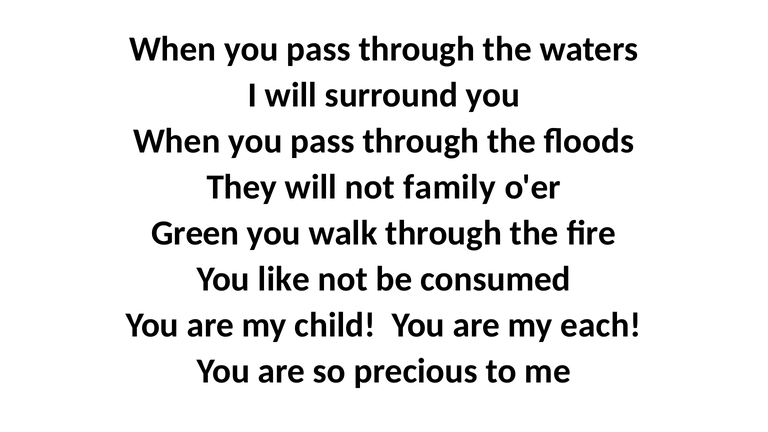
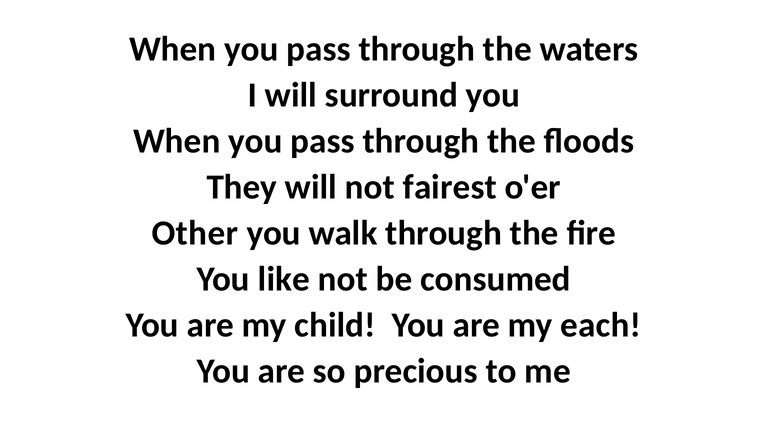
family: family -> fairest (450, 187)
Green: Green -> Other (195, 233)
